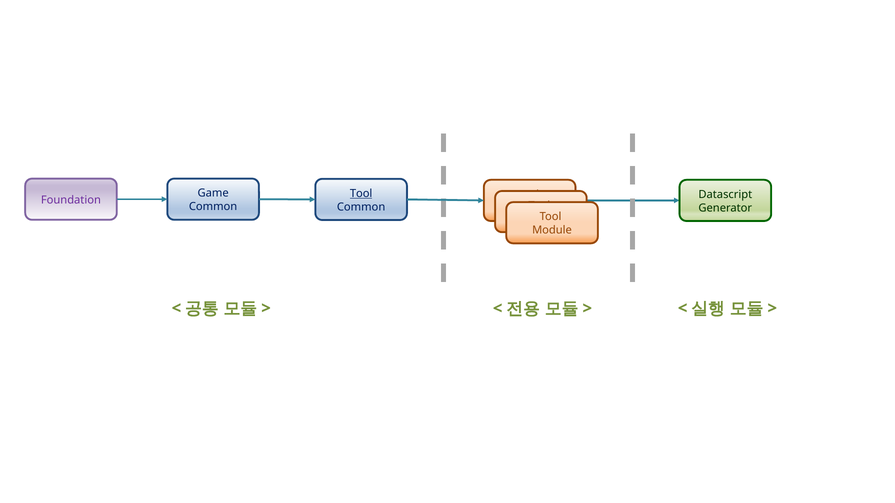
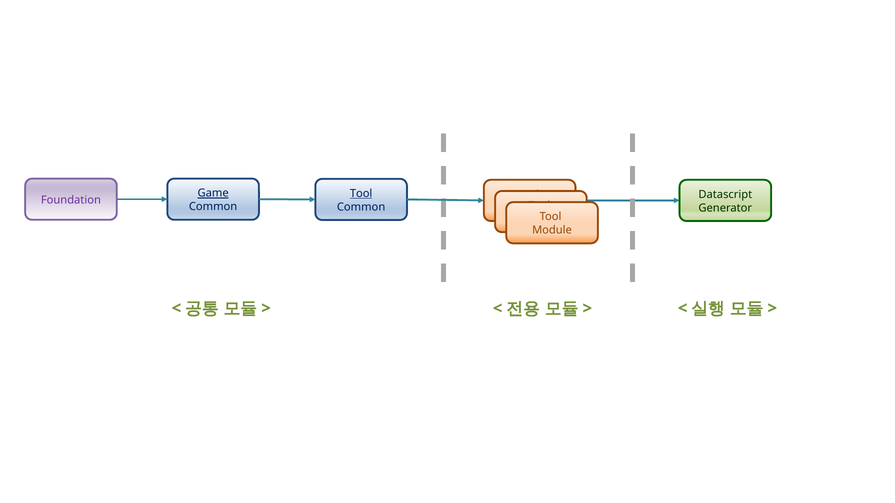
Game underline: none -> present (213, 193)
